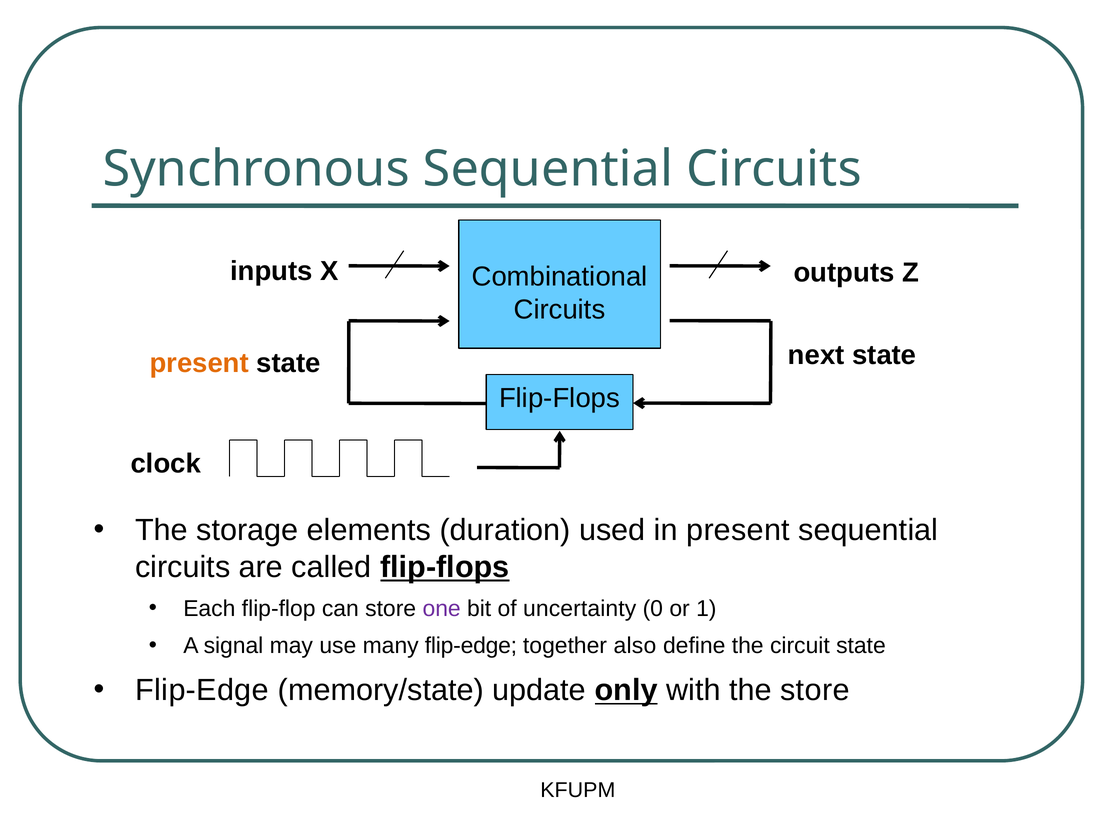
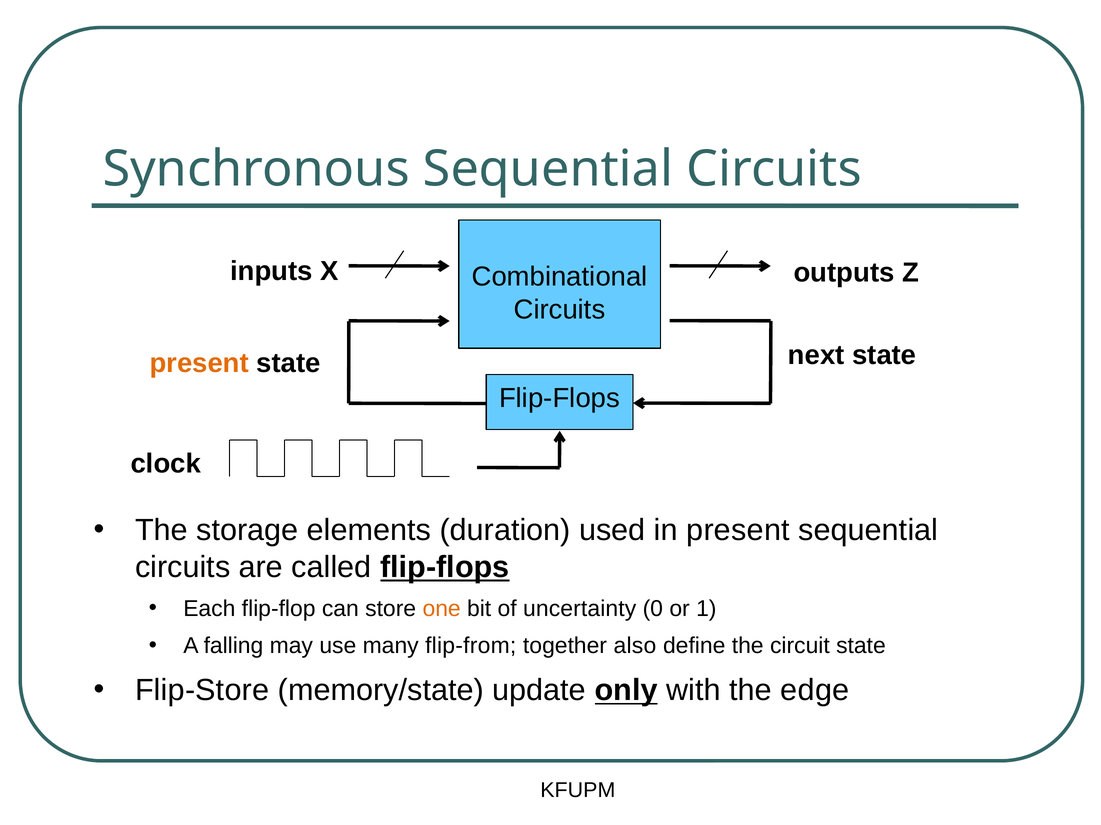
one colour: purple -> orange (442, 609)
signal: signal -> falling (233, 646)
many flip-edge: flip-edge -> flip-from (471, 646)
Flip-Edge: Flip-Edge -> Flip-Store (202, 691)
the store: store -> edge (815, 691)
